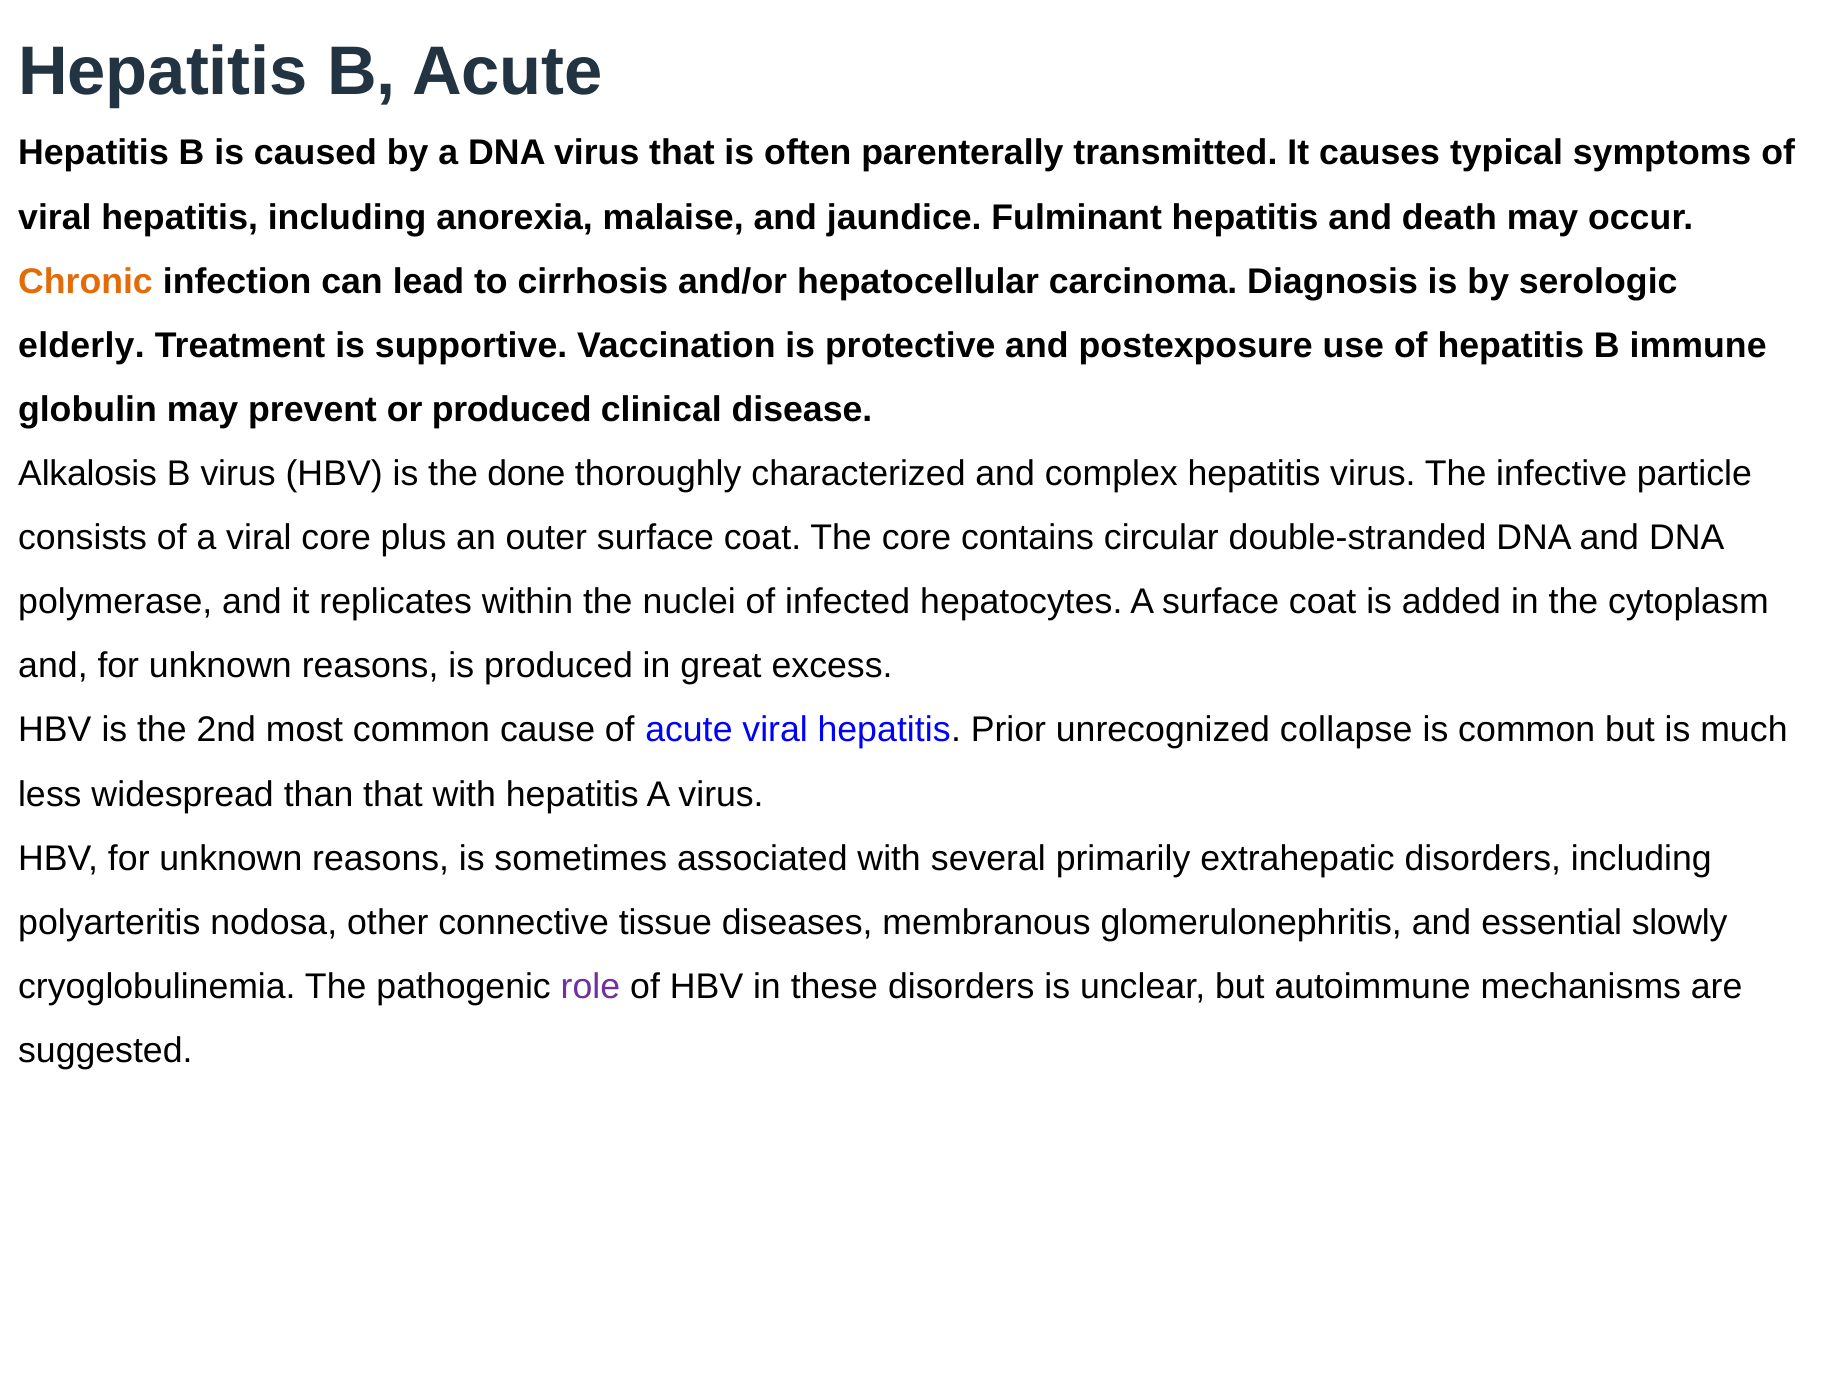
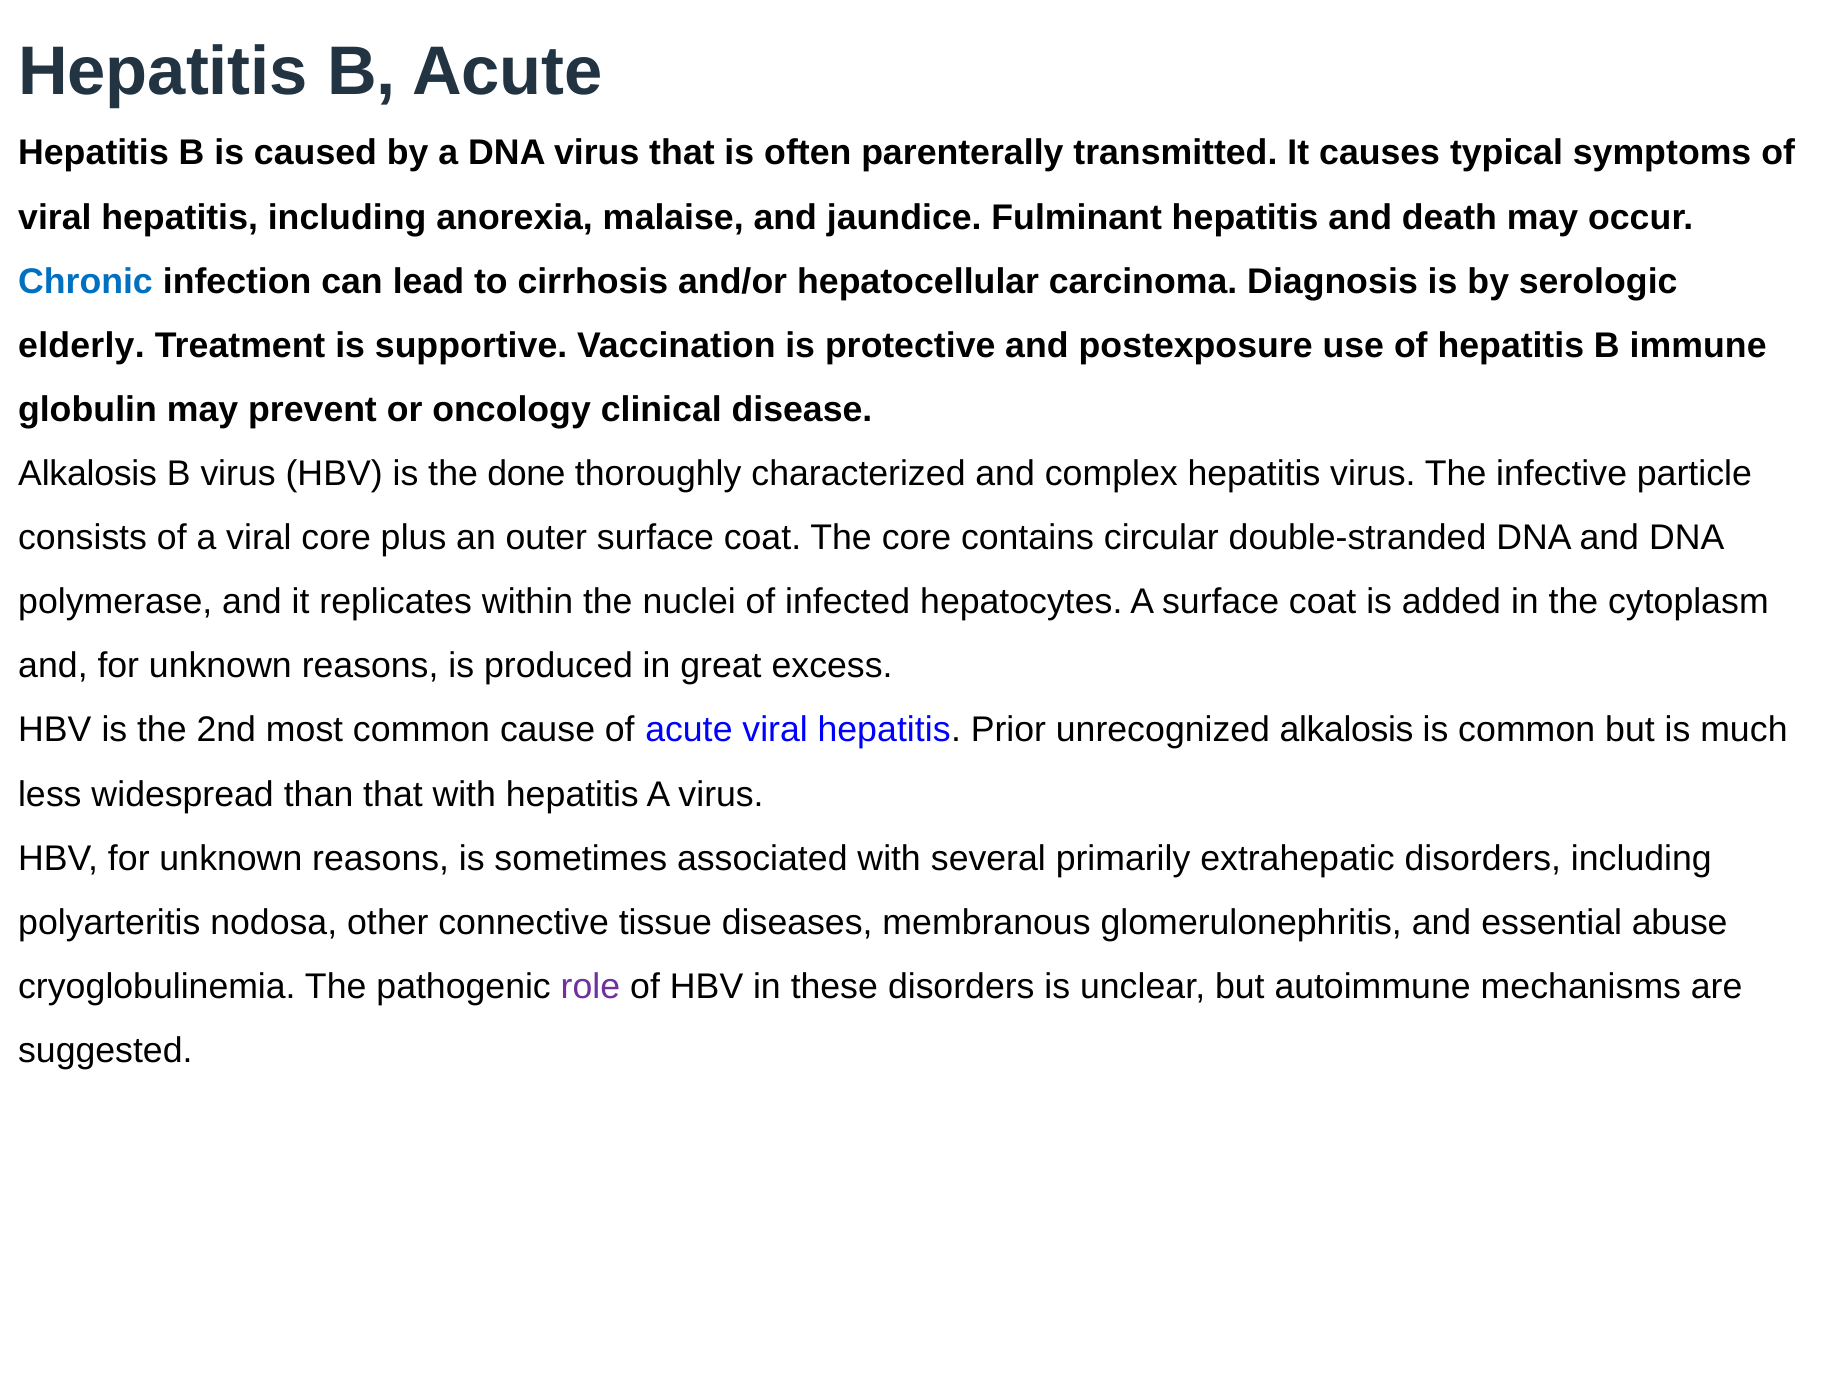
Chronic colour: orange -> blue (86, 281)
or produced: produced -> oncology (512, 410)
unrecognized collapse: collapse -> alkalosis (1347, 730)
slowly: slowly -> abuse (1680, 923)
